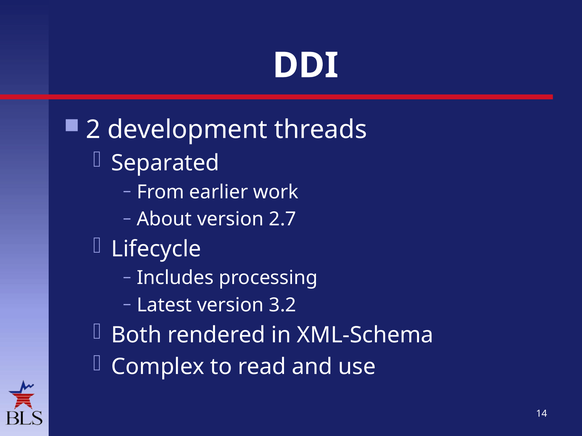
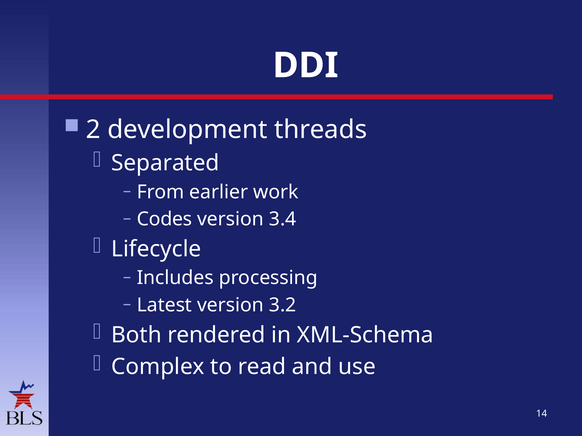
About: About -> Codes (164, 219)
2.7: 2.7 -> 3.4 (283, 219)
